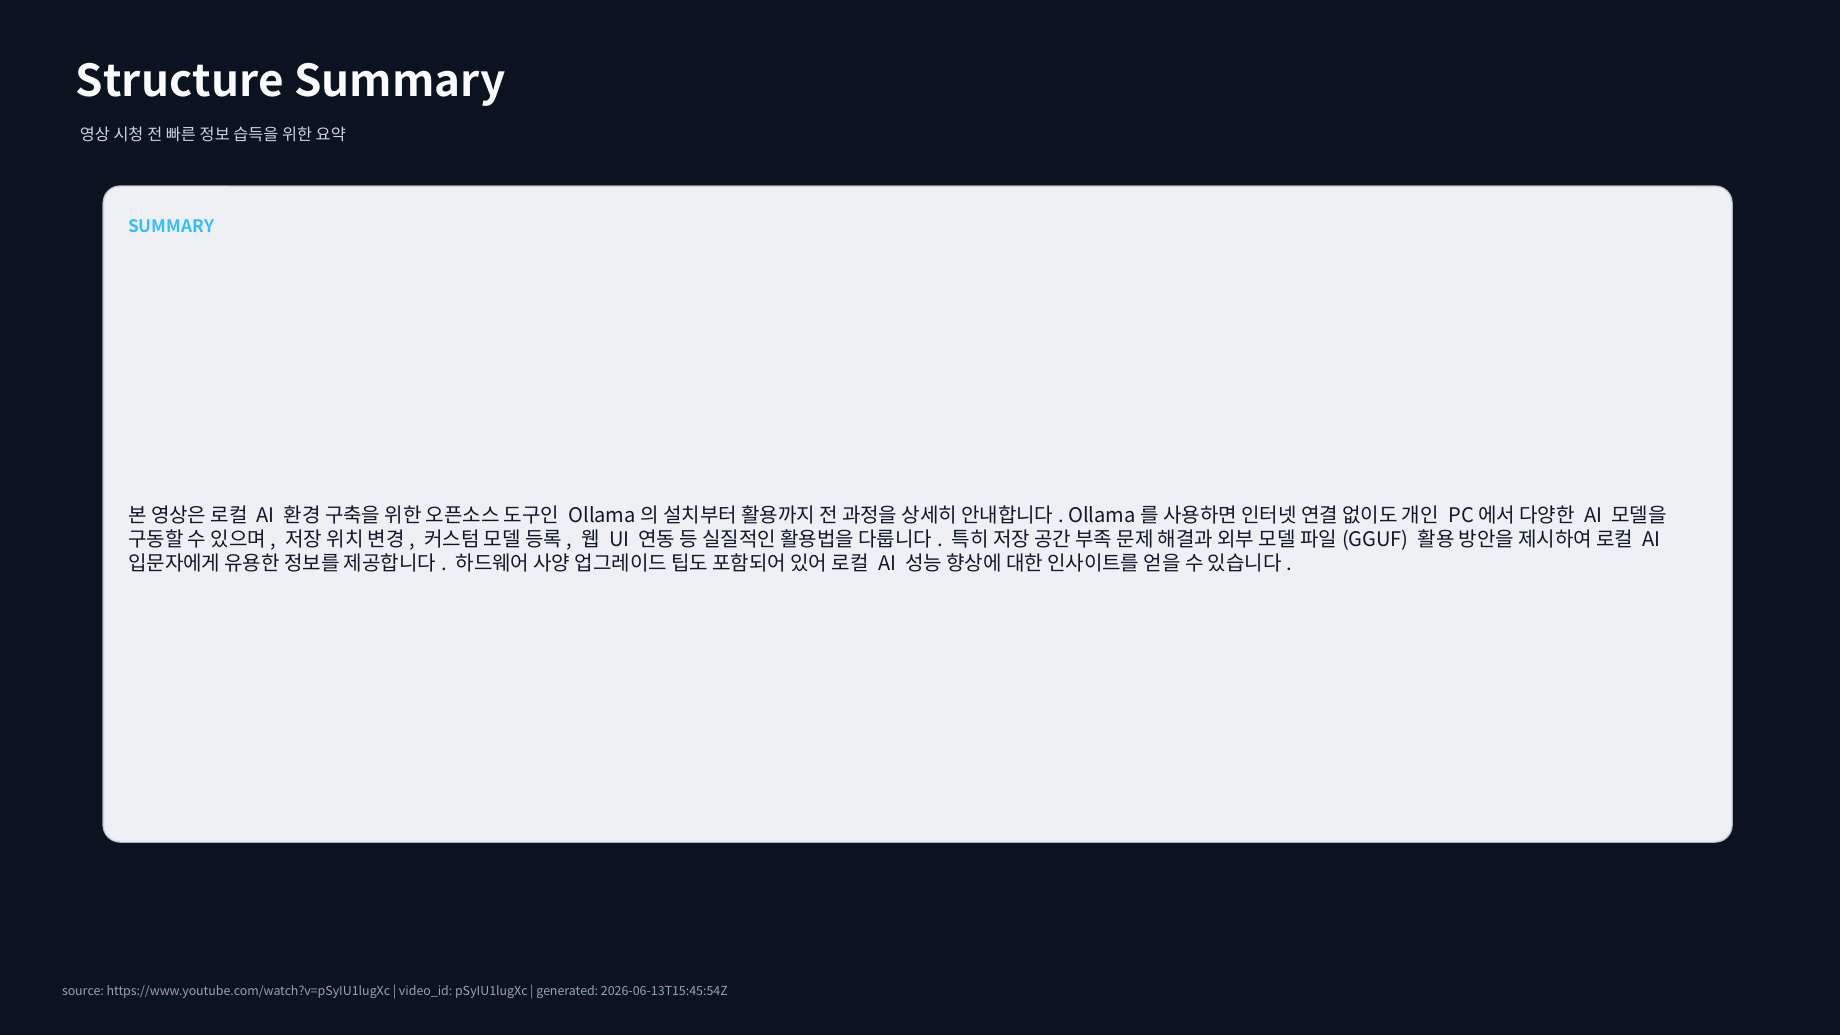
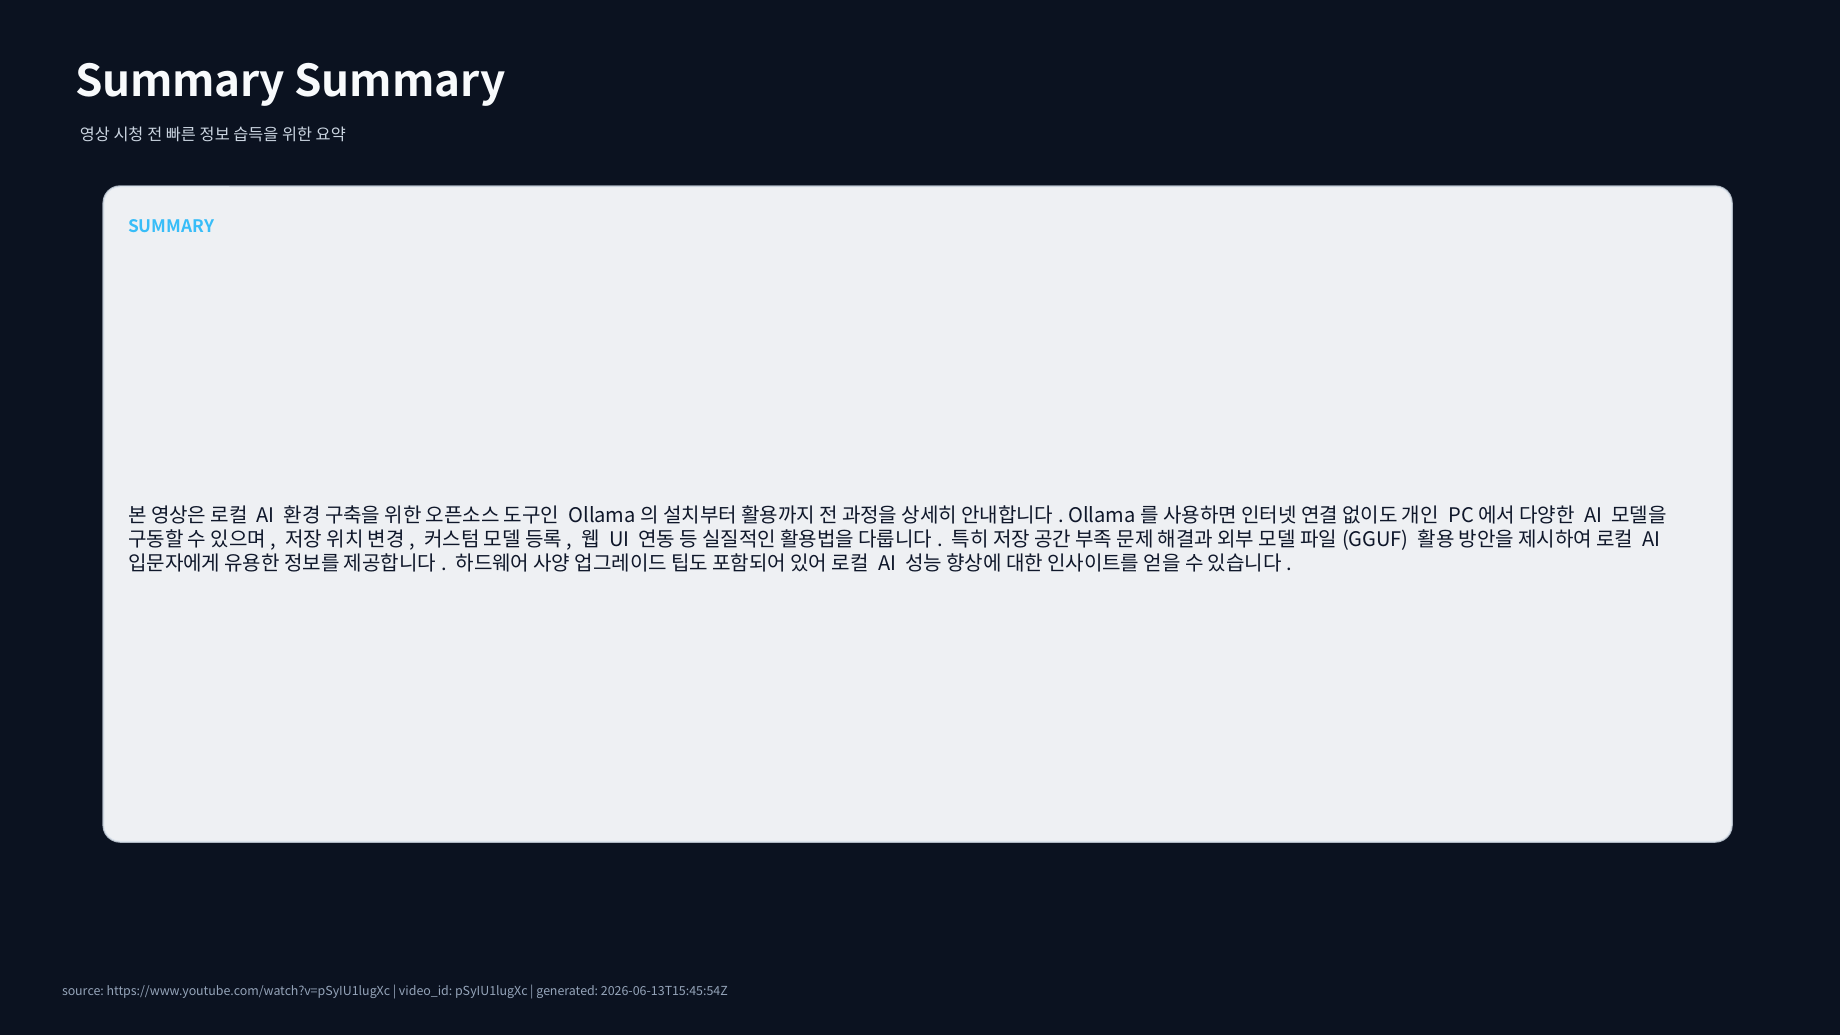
Structure: Structure -> Summary (180, 82)
